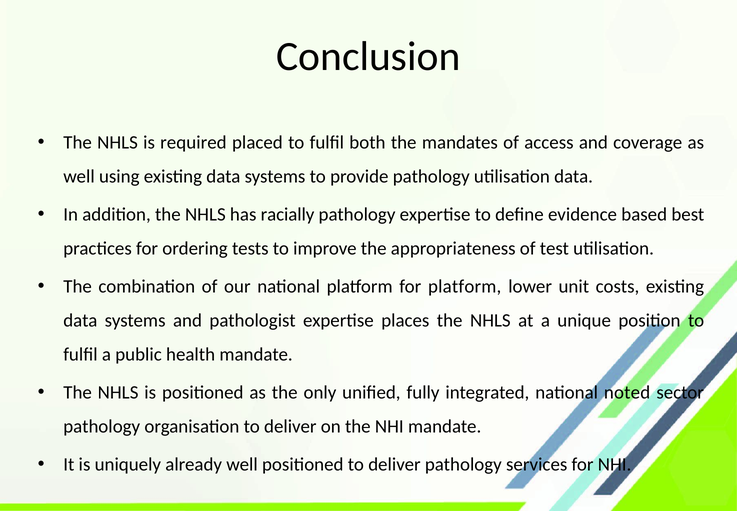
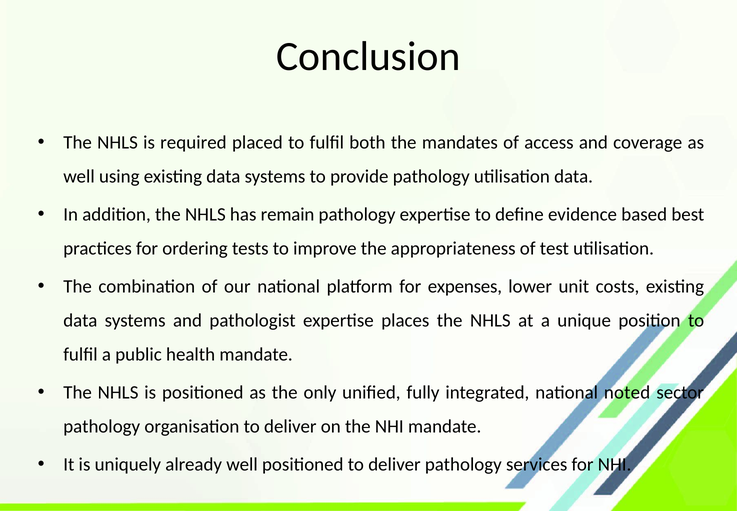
racially: racially -> remain (288, 214)
for platform: platform -> expenses (465, 286)
